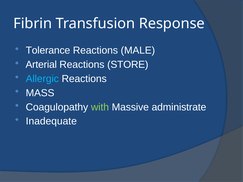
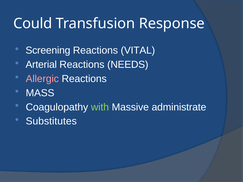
Fibrin: Fibrin -> Could (33, 23)
Tolerance: Tolerance -> Screening (48, 51)
MALE: MALE -> VITAL (138, 51)
STORE: STORE -> NEEDS (128, 65)
Allergic colour: light blue -> pink (42, 79)
Inadequate: Inadequate -> Substitutes (51, 121)
